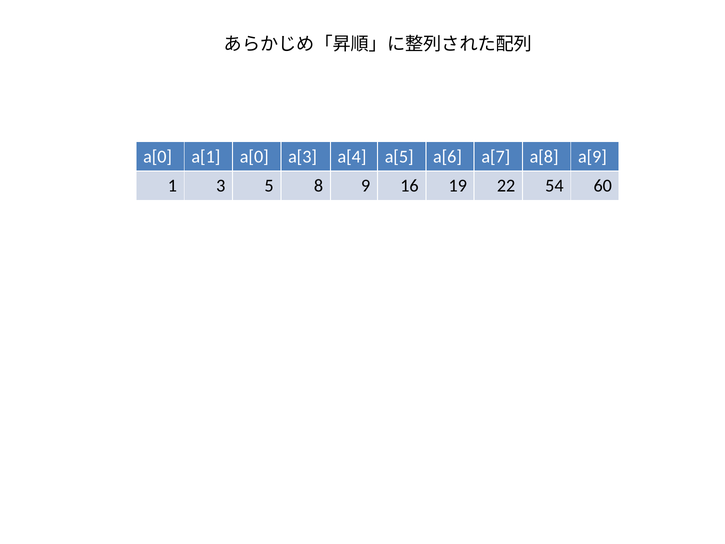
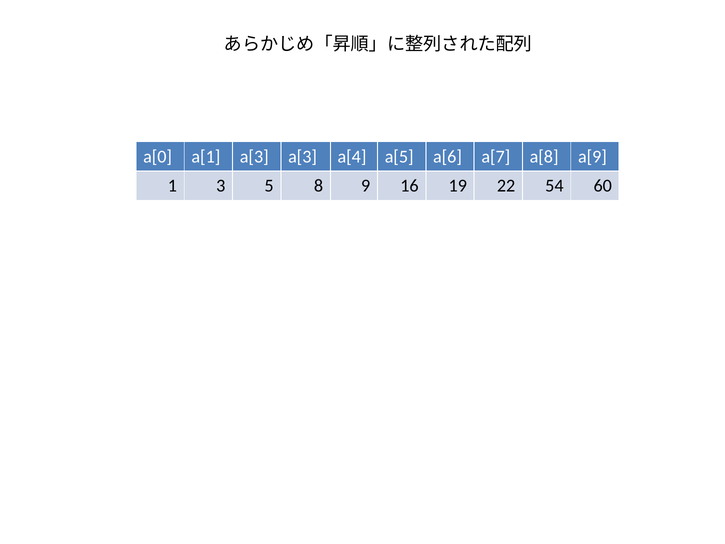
a[1 a[0: a[0 -> a[3 (254, 157)
